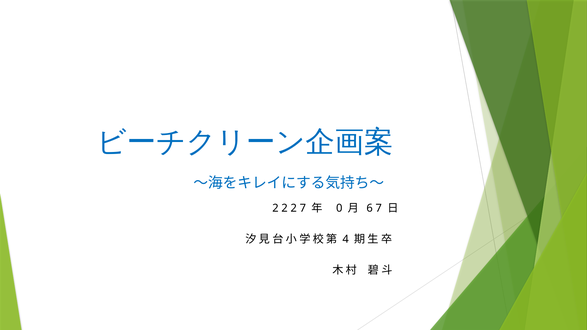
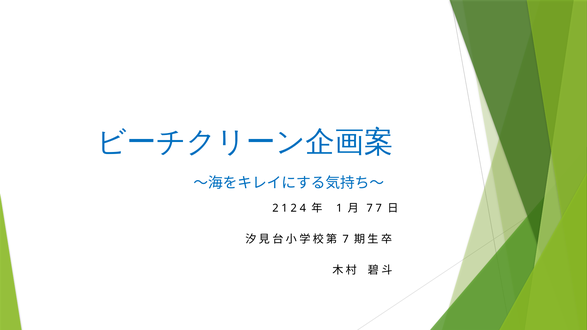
2: 2 -> 1 (285, 208)
2 7: 7 -> 4 (303, 208)
0: 0 -> 1 (339, 208)
6: 6 -> 7 (370, 208)
4: 4 -> 7 (346, 239)
